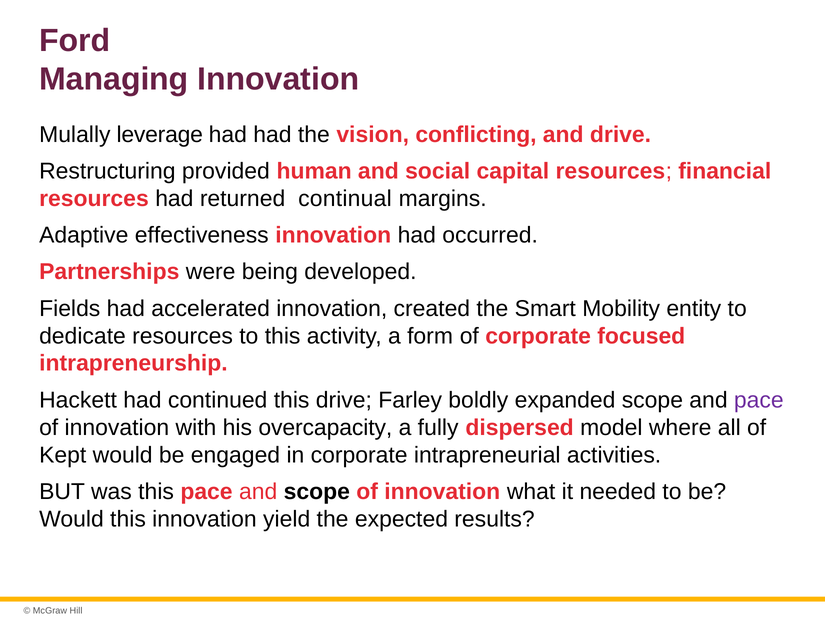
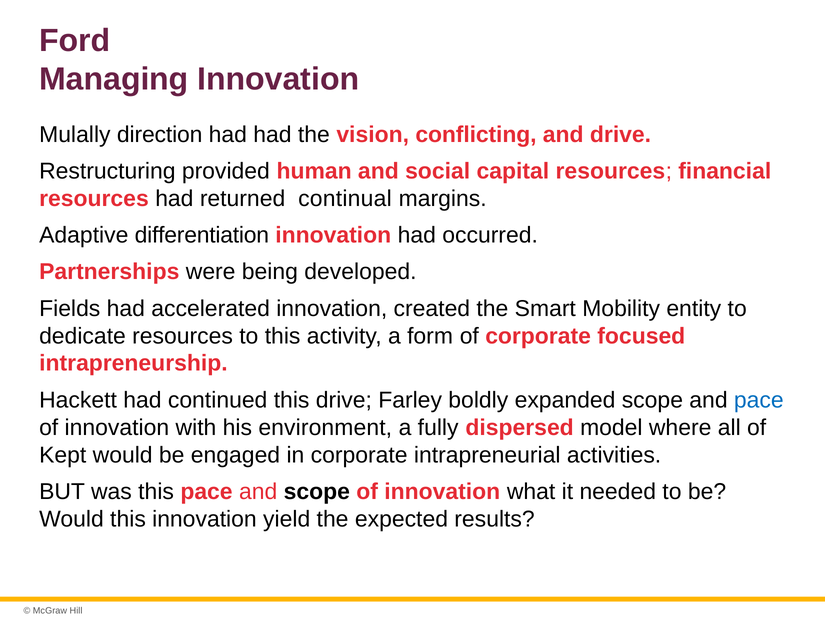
leverage: leverage -> direction (160, 135)
effectiveness: effectiveness -> differentiation (202, 236)
pace colour: purple -> blue (759, 401)
overcapacity: overcapacity -> environment (325, 428)
